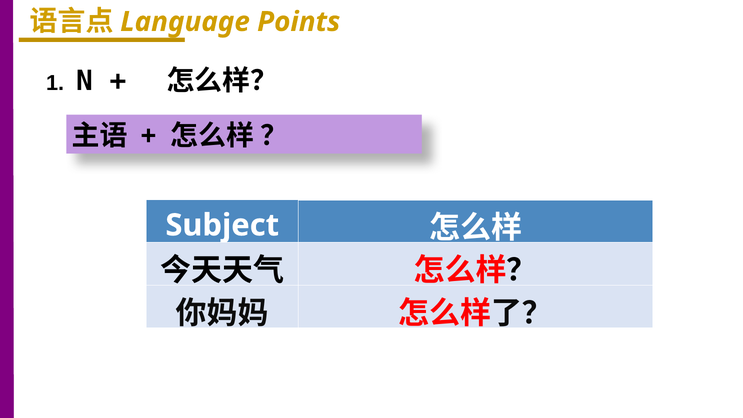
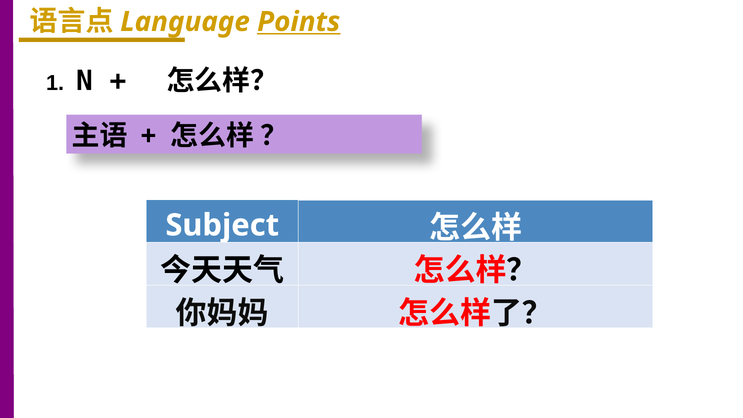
Points underline: none -> present (299, 22)
